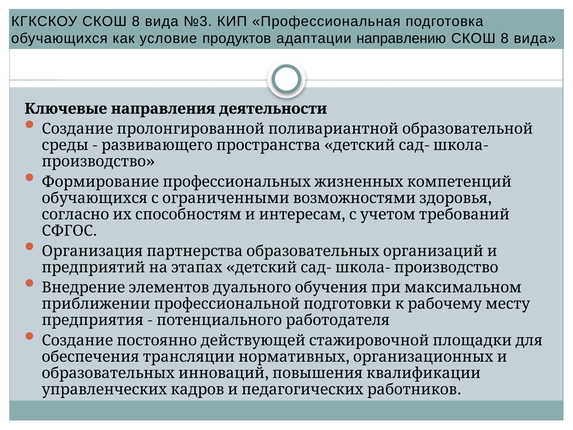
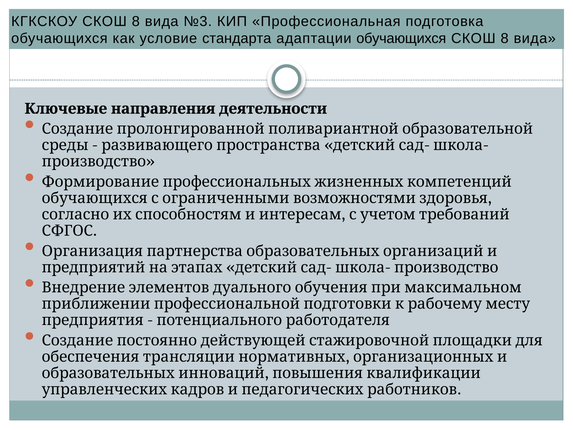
продуктов: продуктов -> стандарта (237, 39)
адаптации направлению: направлению -> обучающихся (401, 39)
